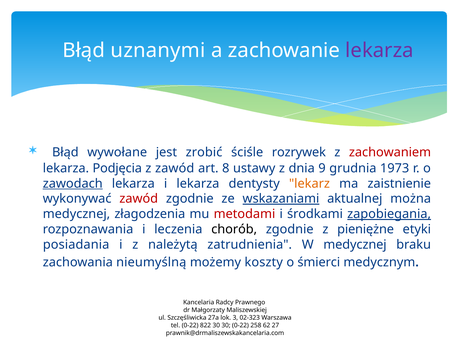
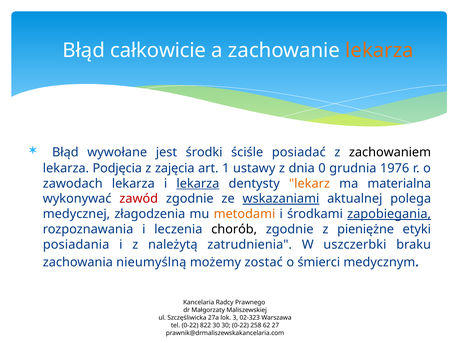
uznanymi: uznanymi -> całkowicie (158, 50)
lekarza colour: purple -> orange (379, 50)
zrobić: zrobić -> środki (204, 153)
rozrywek: rozrywek -> posiadać (299, 153)
zachowaniem colour: red -> black (390, 153)
z zawód: zawód -> zajęcia (175, 168)
8: 8 -> 1 (226, 168)
9: 9 -> 0 (322, 168)
1973: 1973 -> 1976 (395, 168)
zawodach underline: present -> none (73, 184)
lekarza underline: none -> present (198, 184)
zaistnienie: zaistnienie -> materialna (399, 184)
można: można -> polega (411, 199)
metodami colour: red -> orange (244, 214)
W medycznej: medycznej -> uszczerbki (355, 245)
koszty: koszty -> zostać (264, 263)
